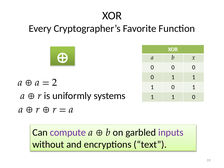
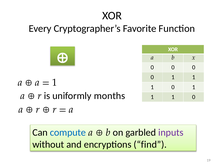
2: 2 -> 1 (55, 82)
systems: systems -> months (110, 96)
compute colour: purple -> blue (68, 133)
text: text -> find (150, 144)
